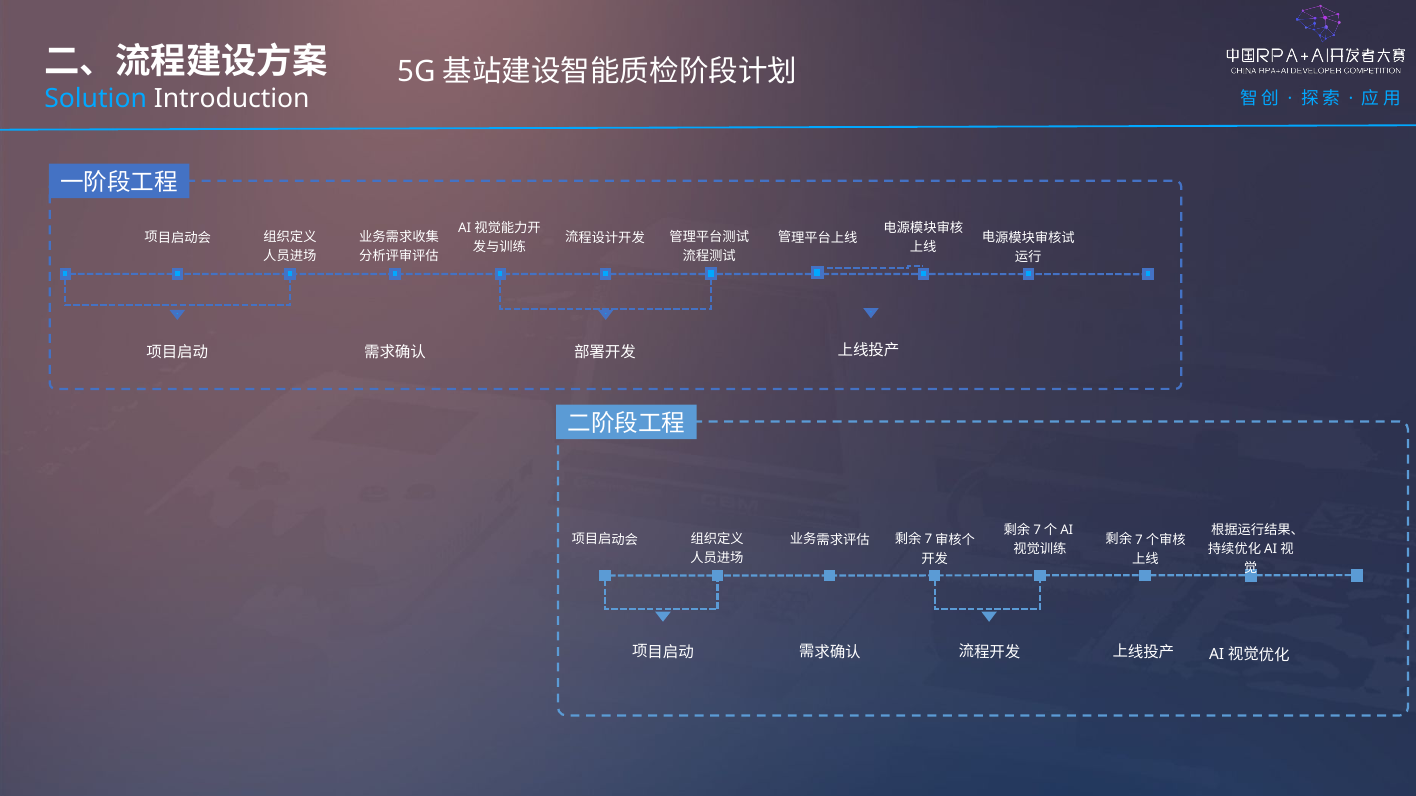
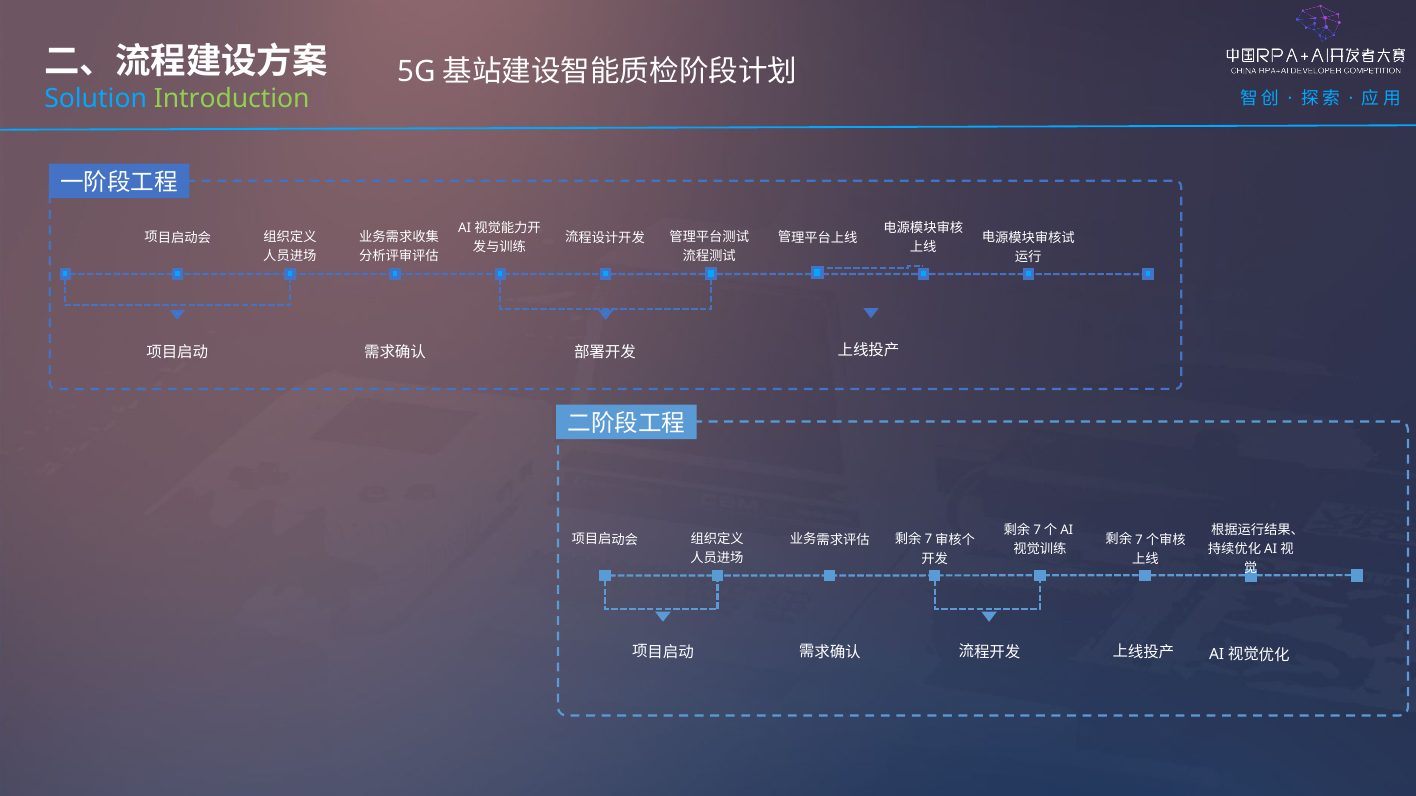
Introduction colour: white -> light green (232, 99)
